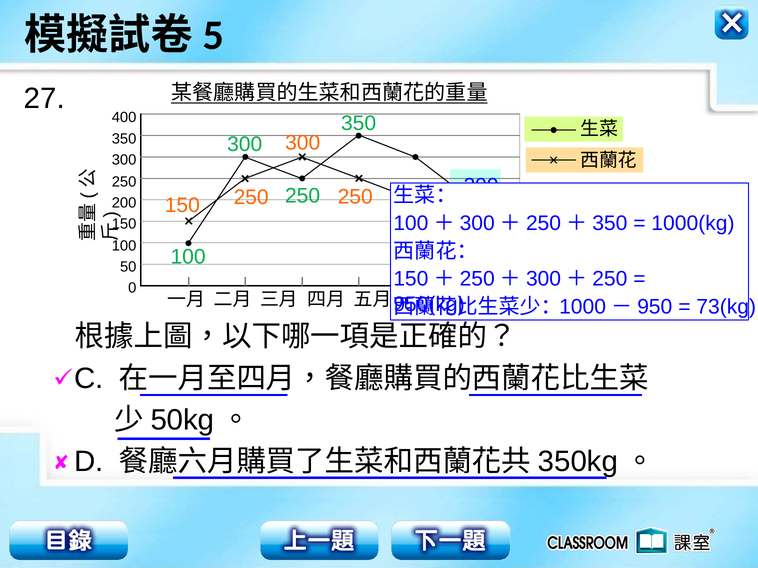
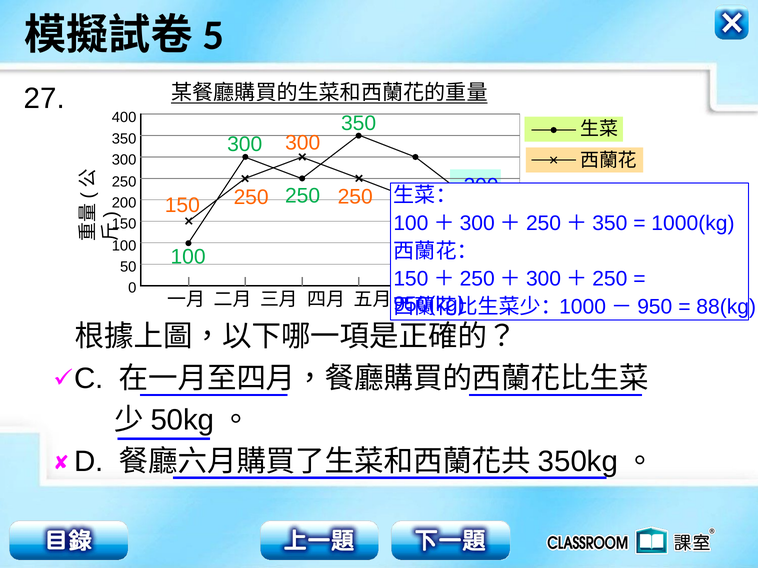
73(kg: 73(kg -> 88(kg (726, 307)
